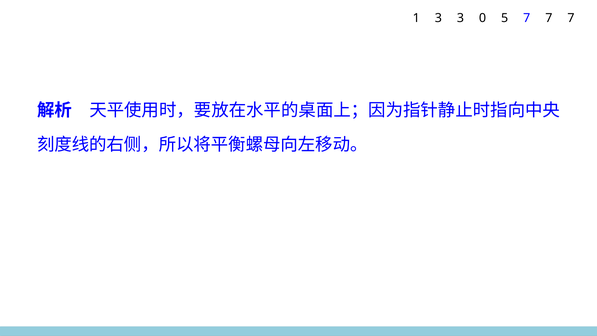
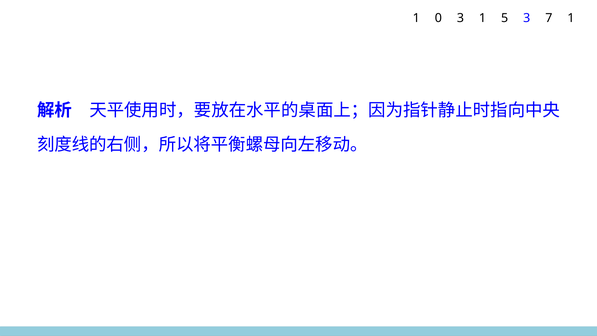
1 3: 3 -> 0 (438, 18)
3 0: 0 -> 1 (483, 18)
5 7: 7 -> 3 (527, 18)
7: 7 -> 1 (571, 18)
